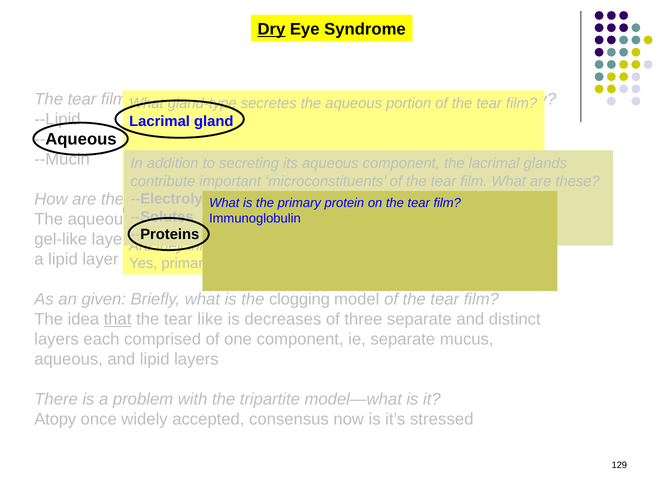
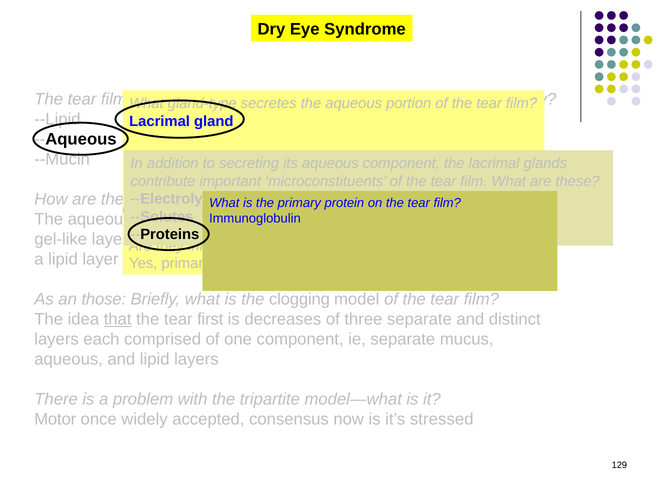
Dry underline: present -> none (271, 29)
given: given -> those (104, 300)
like: like -> first (210, 320)
Atopy: Atopy -> Motor (55, 420)
